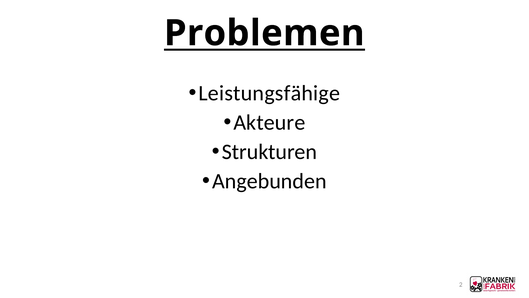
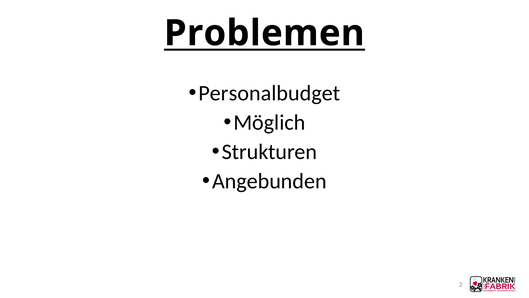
Leistungsfähige: Leistungsfähige -> Personalbudget (269, 93)
Akteure: Akteure -> Möglich (269, 122)
